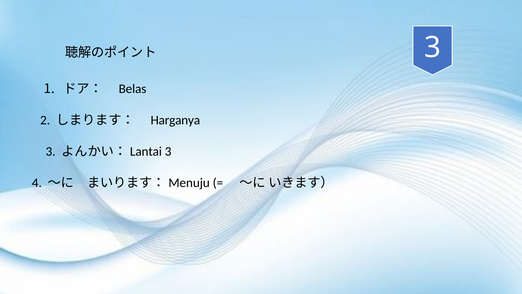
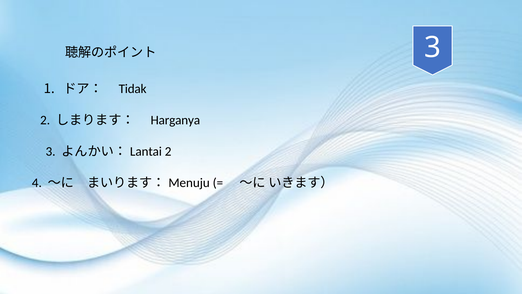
Belas: Belas -> Tidak (133, 89)
3: 3 -> 2 (168, 151)
